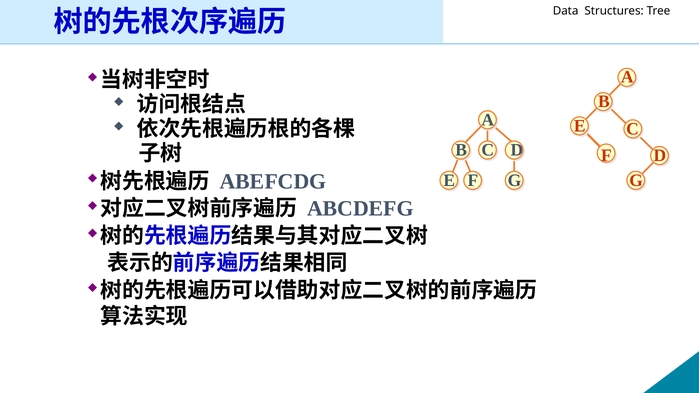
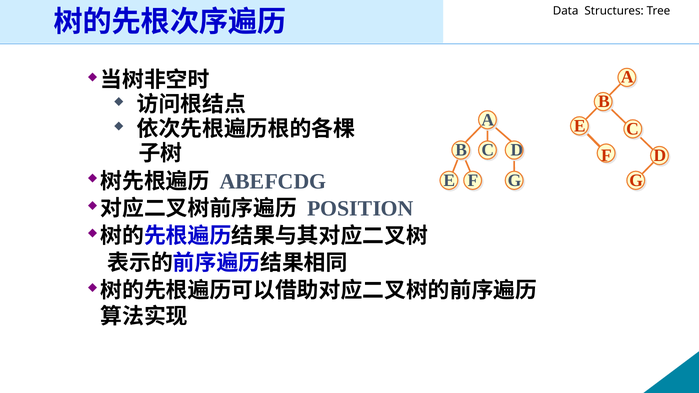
ABCDEFG: ABCDEFG -> POSITION (360, 209)
